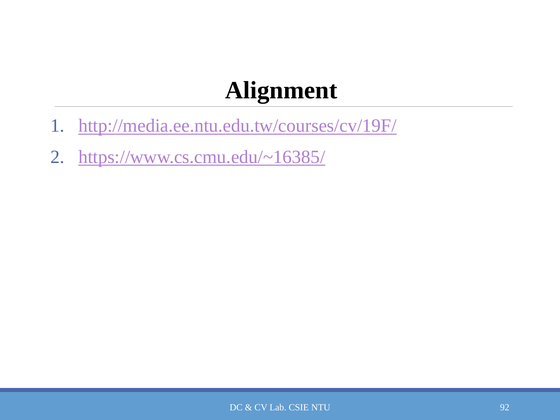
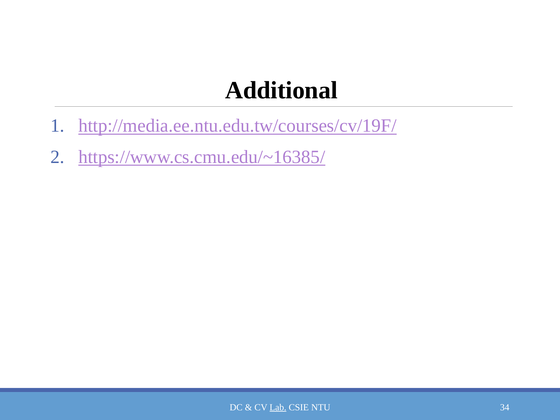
Alignment: Alignment -> Additional (281, 90)
Lab underline: none -> present (278, 407)
92: 92 -> 34 (505, 407)
